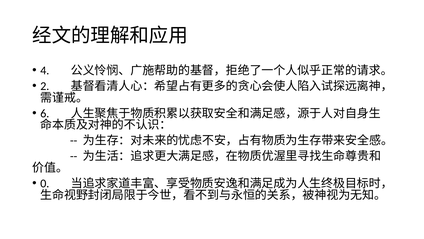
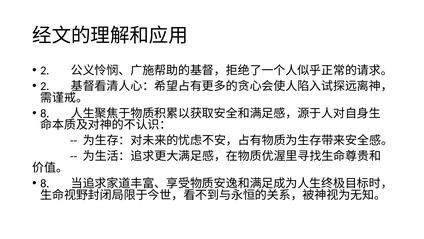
4: 4 -> 2 (45, 70)
6: 6 -> 8 (45, 113)
0: 0 -> 8 (45, 183)
